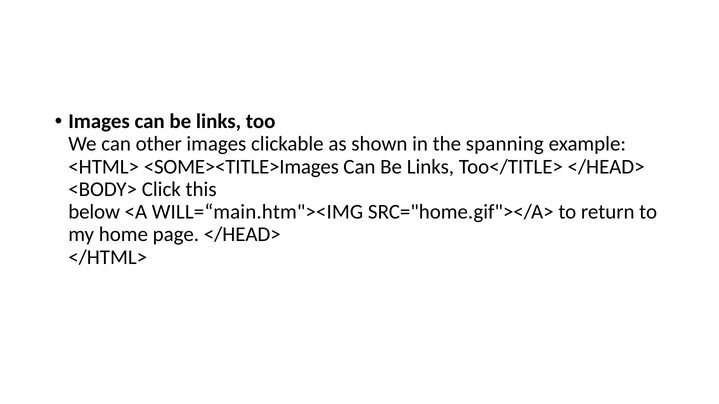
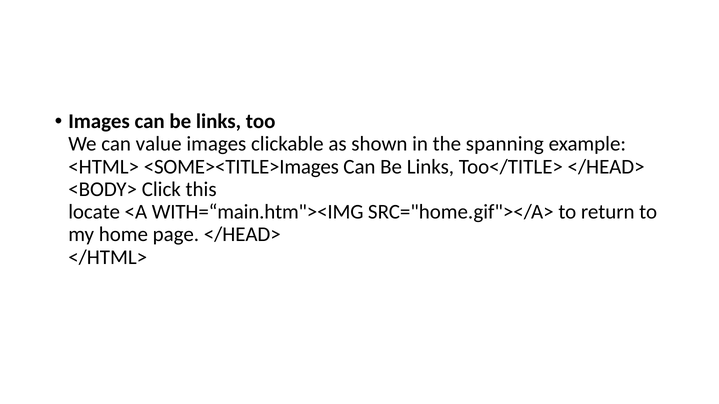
other: other -> value (159, 144)
below: below -> locate (94, 212)
WILL=“main.htm"><IMG: WILL=“main.htm"><IMG -> WITH=“main.htm"><IMG (258, 212)
